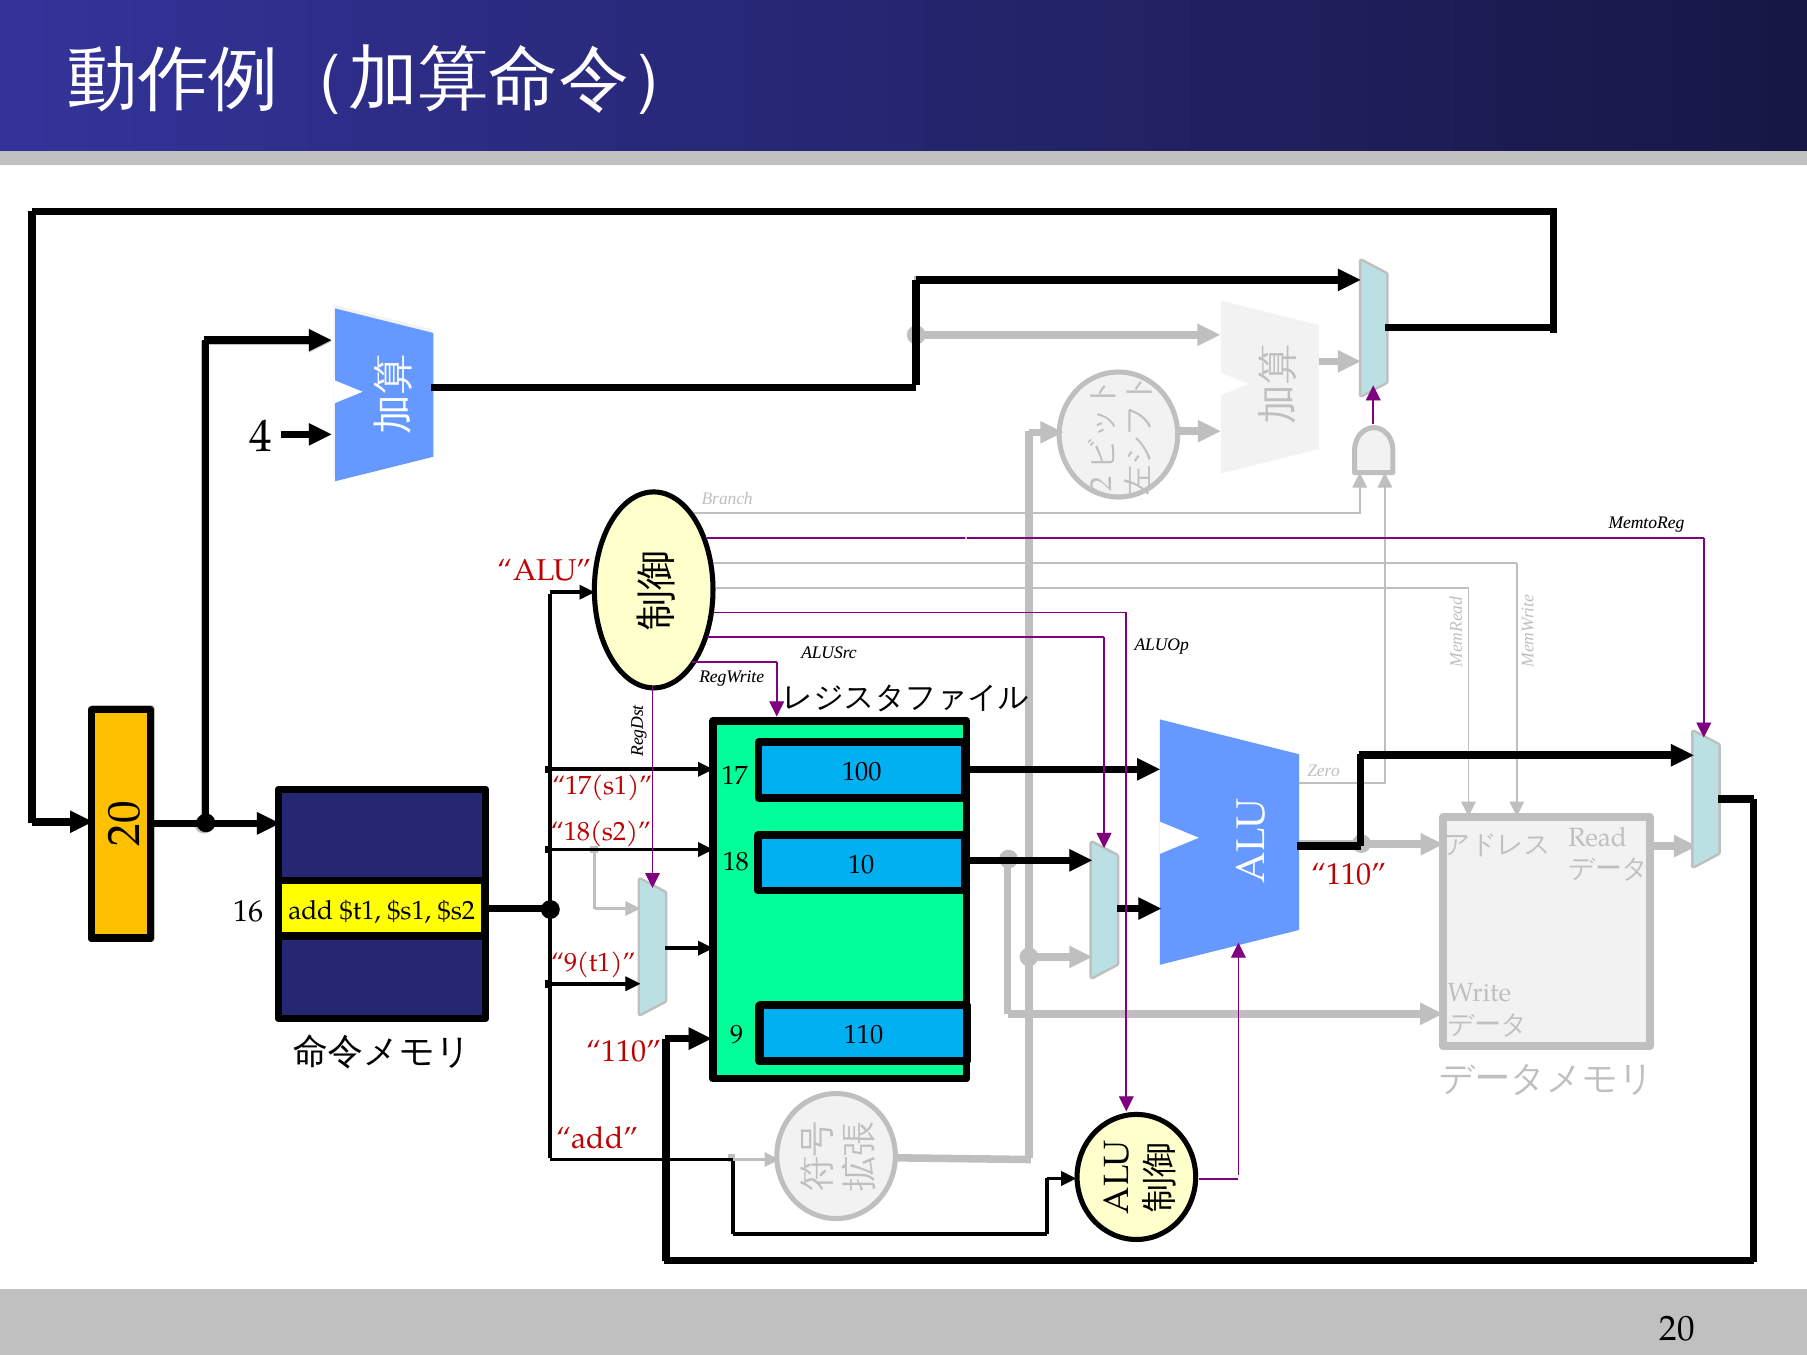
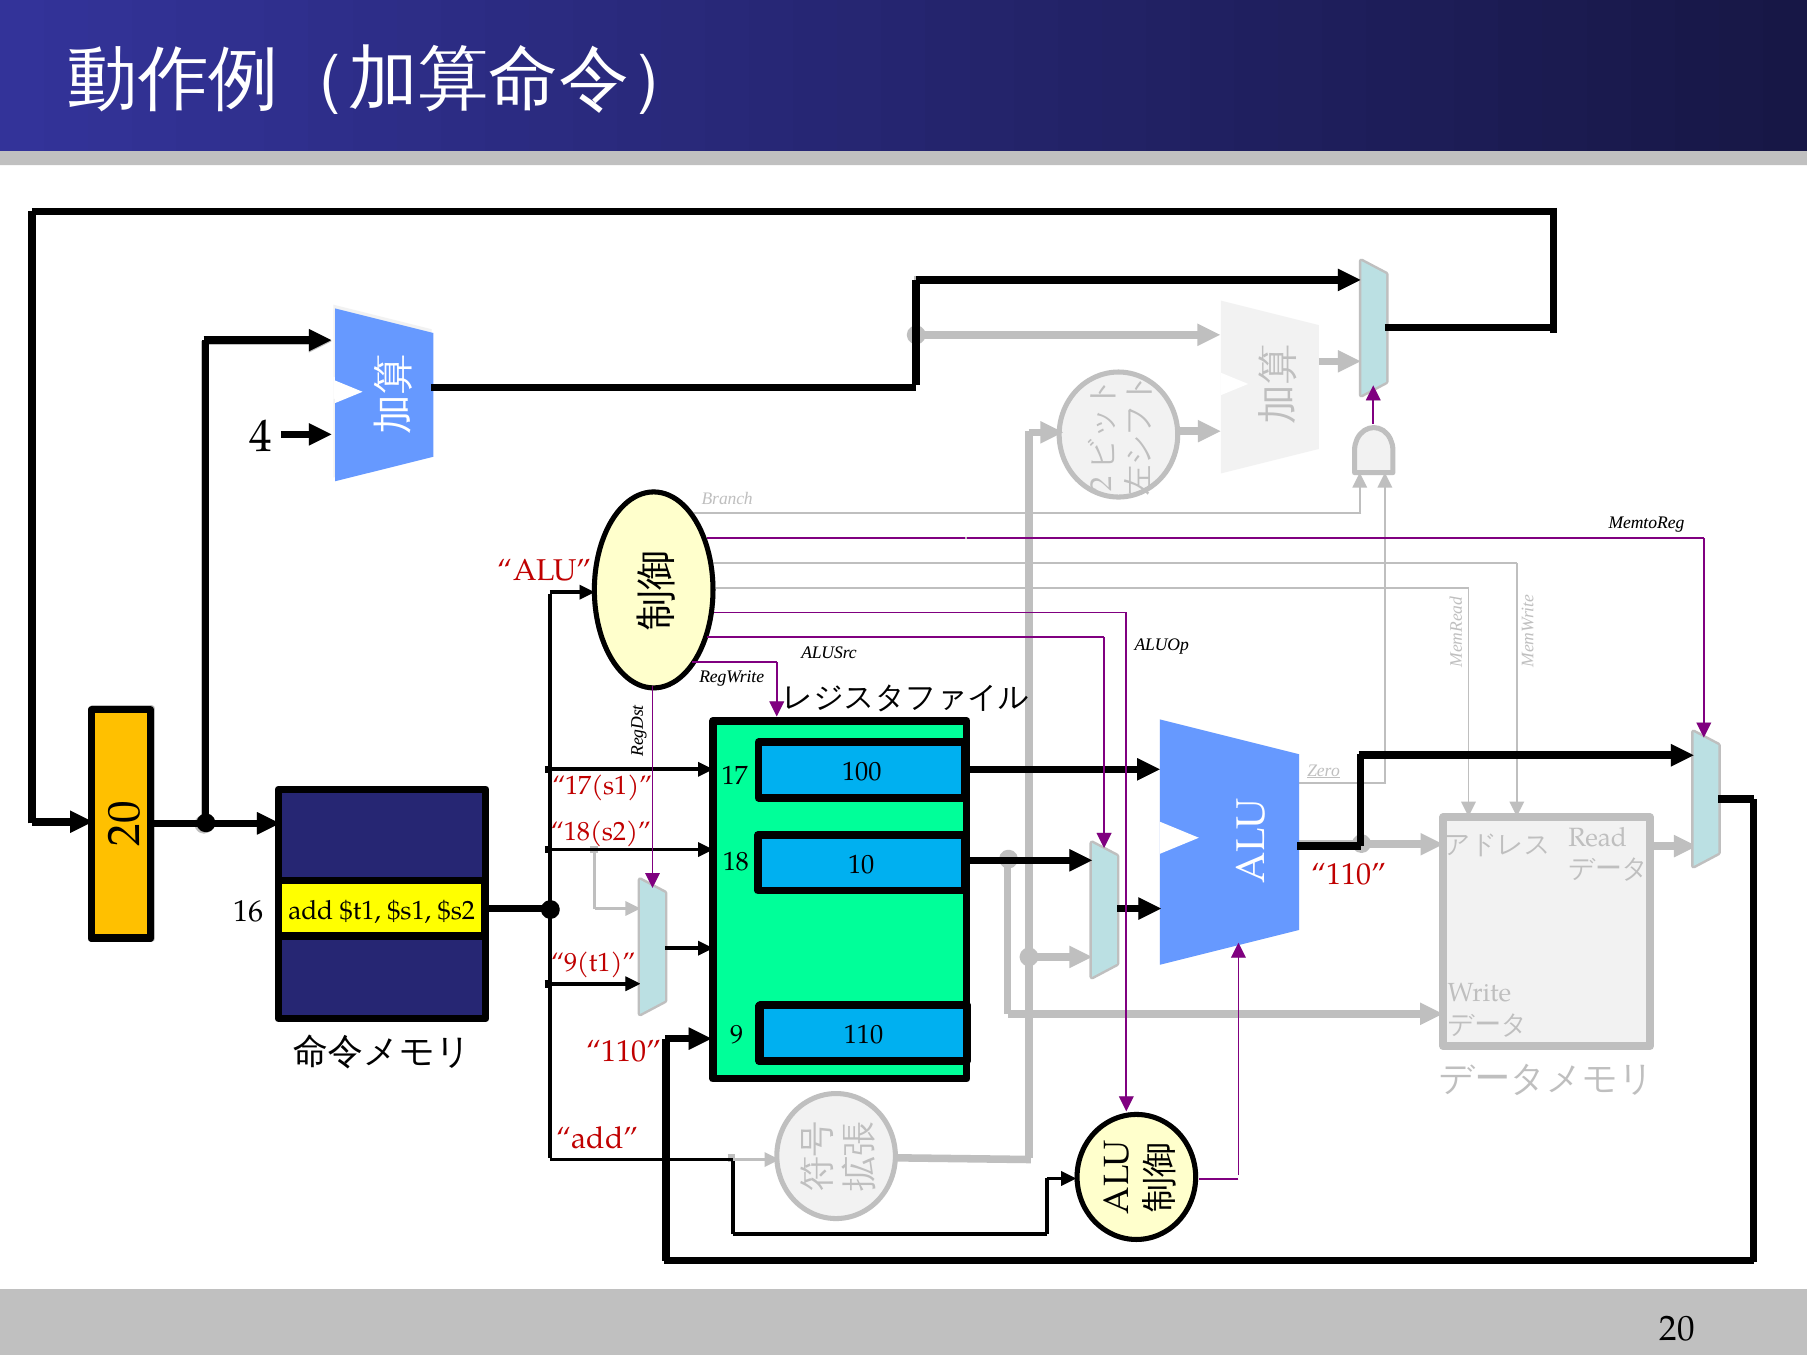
Zero underline: none -> present (1324, 771)
